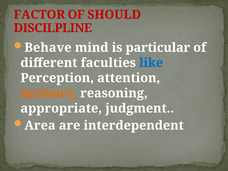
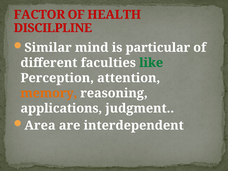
SHOULD: SHOULD -> HEALTH (114, 15)
Behave: Behave -> Similar (48, 48)
like colour: blue -> green (151, 63)
appropriate: appropriate -> applications (61, 108)
